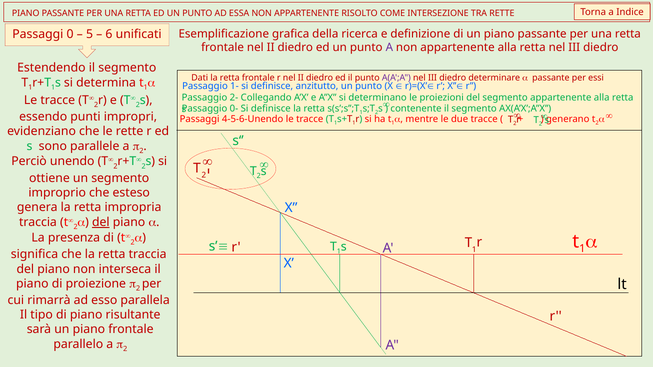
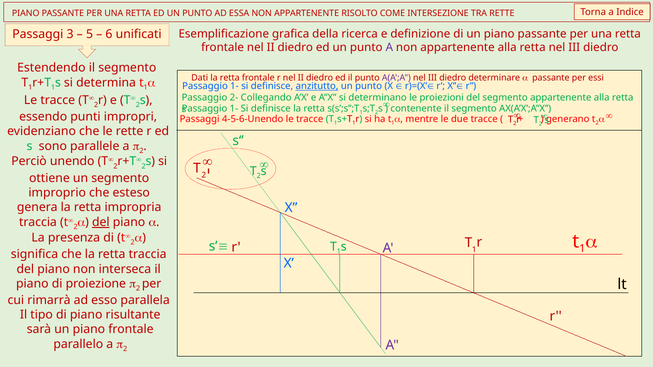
0: 0 -> 3 (70, 34)
anzitutto underline: none -> present (317, 86)
0-: 0- -> 1- (234, 109)
